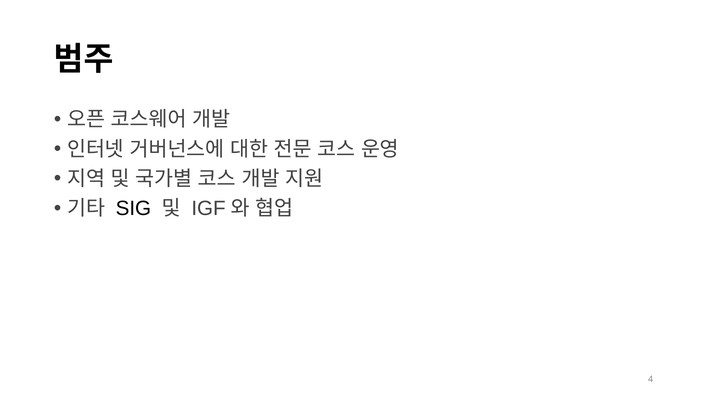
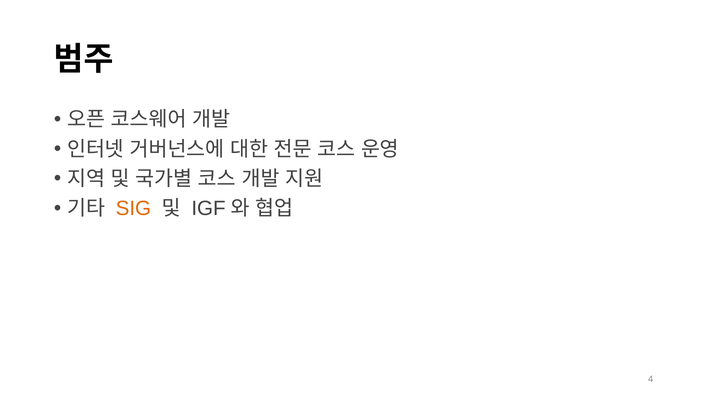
SIG colour: black -> orange (133, 208)
